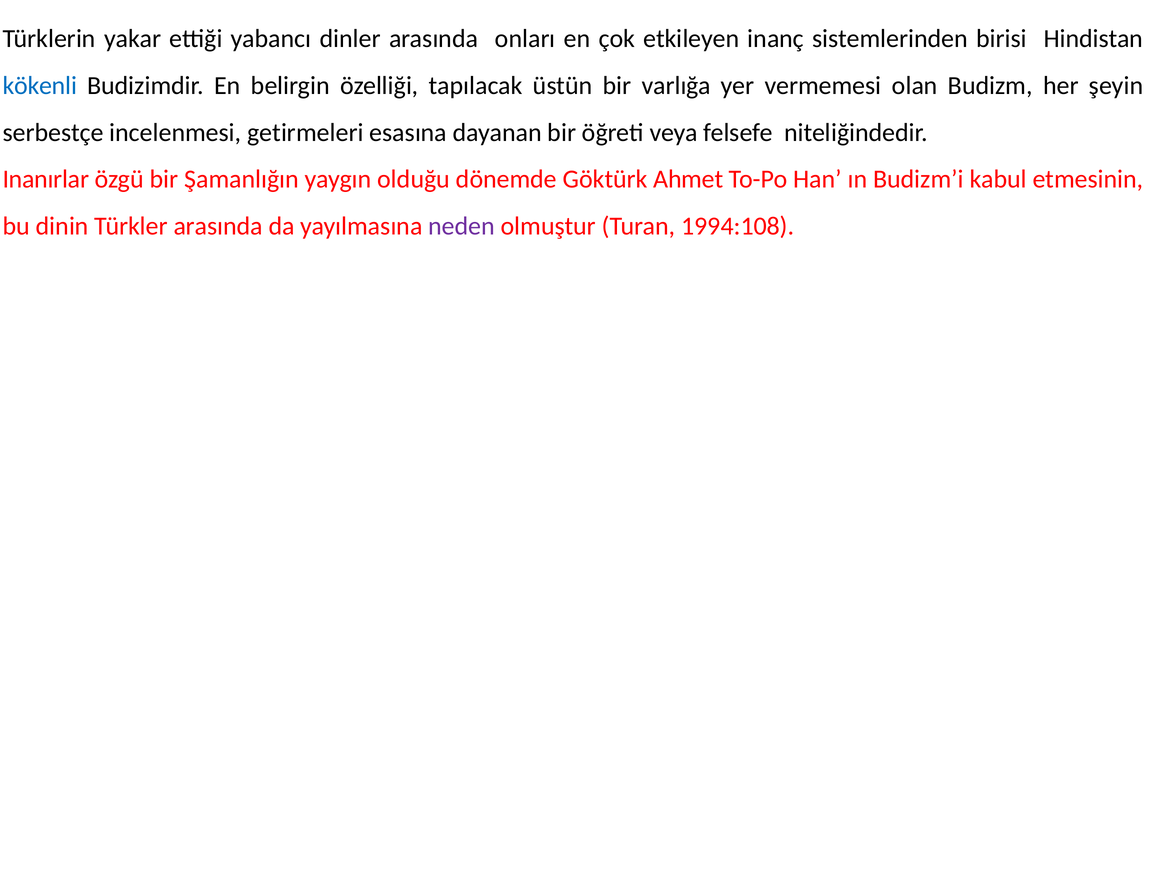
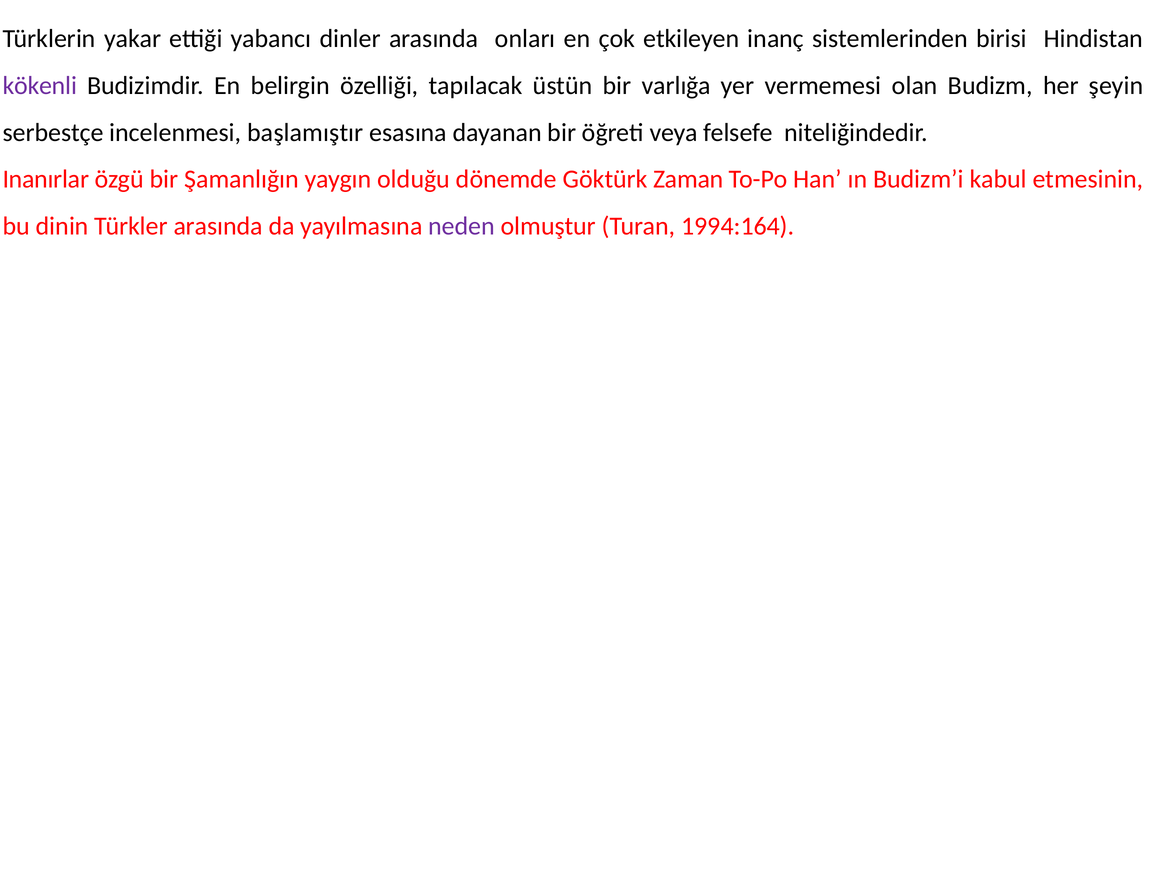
kökenli colour: blue -> purple (40, 86)
getirmeleri: getirmeleri -> başlamıştır (305, 132)
Ahmet: Ahmet -> Zaman (688, 179)
1994:108: 1994:108 -> 1994:164 (738, 226)
